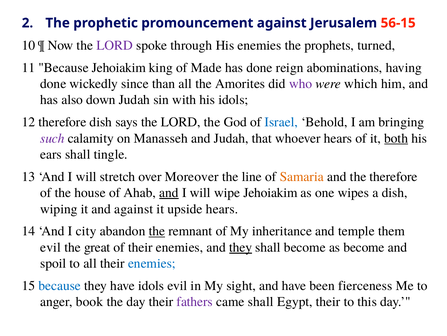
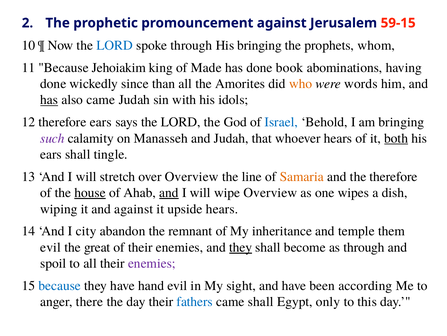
56-15: 56-15 -> 59-15 (398, 23)
LORD colour: purple -> blue (115, 45)
His enemies: enemies -> bringing (260, 45)
turned: turned -> whom (376, 45)
reign: reign -> book (290, 67)
who colour: purple -> orange (301, 84)
which: which -> words (361, 84)
has underline: none -> present (49, 100)
also down: down -> came (101, 100)
therefore dish: dish -> ears (101, 122)
over Moreover: Moreover -> Overview (192, 176)
house underline: none -> present (90, 192)
wipe Jehoiakim: Jehoiakim -> Overview (270, 192)
the underline: present -> none (157, 231)
as become: become -> through (364, 247)
enemies colour: blue -> purple (152, 263)
have idols: idols -> hand (151, 285)
fierceness: fierceness -> according (365, 285)
book: book -> there (90, 301)
fathers colour: purple -> blue (195, 301)
Egypt their: their -> only (328, 301)
